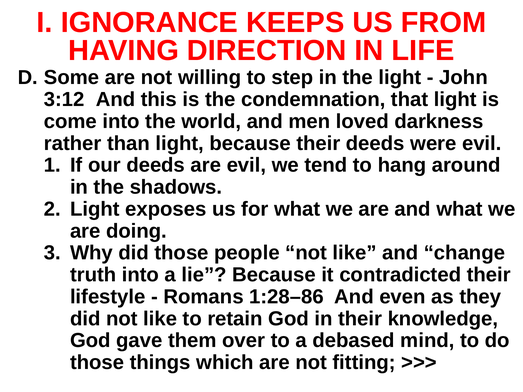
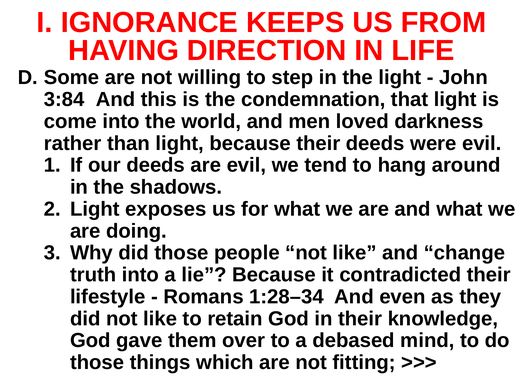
3:12: 3:12 -> 3:84 (64, 100)
1:28–86: 1:28–86 -> 1:28–34 (287, 297)
